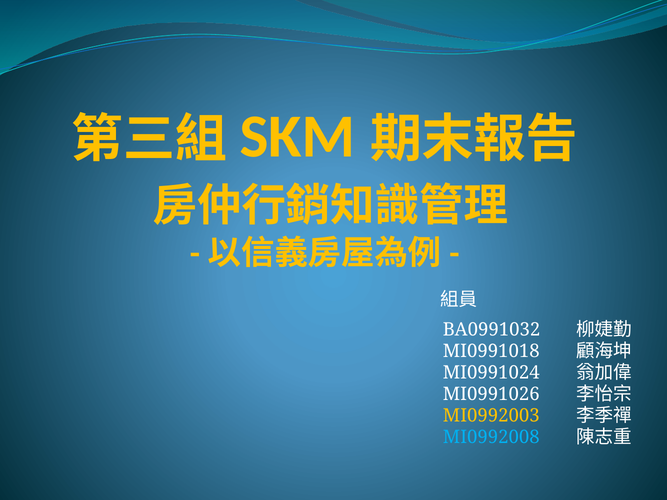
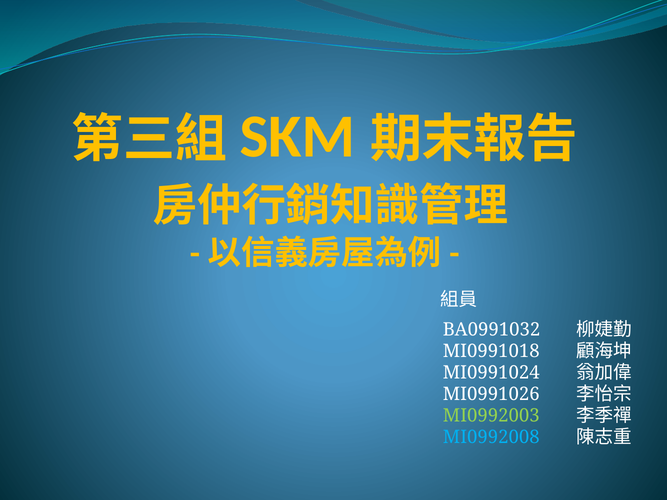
MI0992003 colour: yellow -> light green (491, 416)
